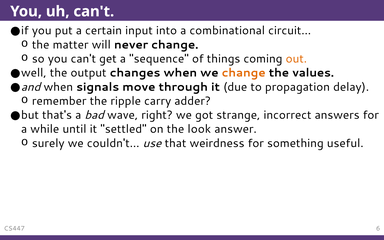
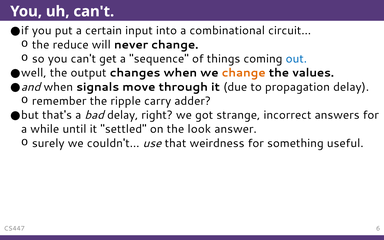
matter: matter -> reduce (71, 45)
out colour: orange -> blue (296, 59)
bad wave: wave -> delay (123, 115)
